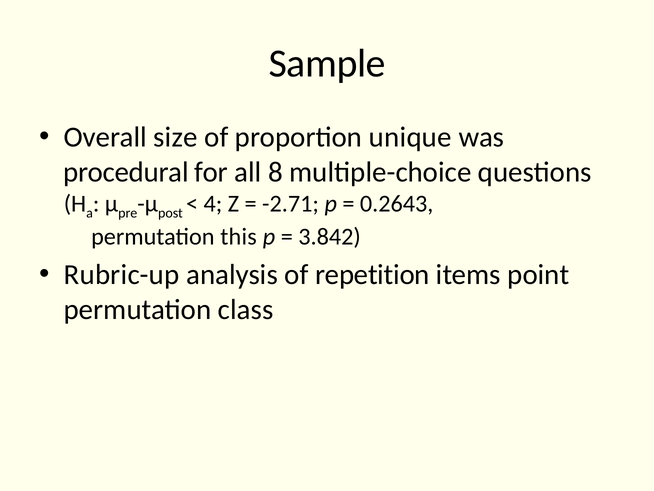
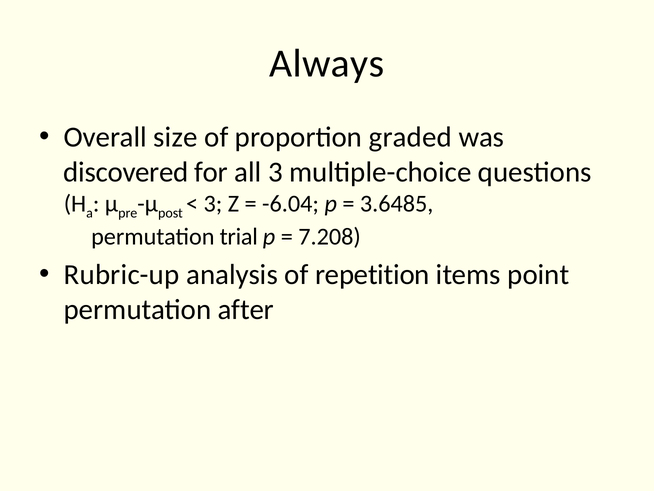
Sample: Sample -> Always (327, 63)
unique: unique -> graded (410, 137)
procedural: procedural -> discovered (126, 172)
all 8: 8 -> 3 (275, 172)
4: 4 -> 3 (213, 203)
-2.71: -2.71 -> -6.04 (290, 203)
0.2643: 0.2643 -> 3.6485 (397, 203)
this: this -> trial (239, 237)
3.842: 3.842 -> 7.208 (330, 237)
class: class -> after (246, 309)
